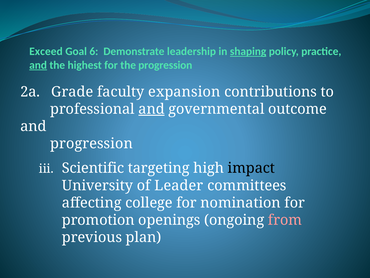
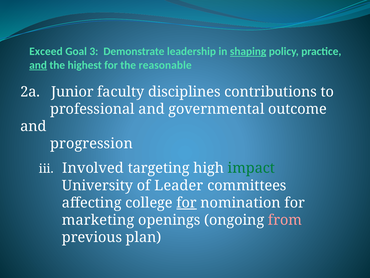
6: 6 -> 3 (94, 51)
the progression: progression -> reasonable (165, 65)
Grade: Grade -> Junior (72, 92)
expansion: expansion -> disciplines (184, 92)
and underline: present -> none (152, 109)
Scientific: Scientific -> Involved (93, 168)
impact colour: black -> green (251, 168)
for underline: none -> present (187, 202)
promotion: promotion -> marketing (98, 220)
